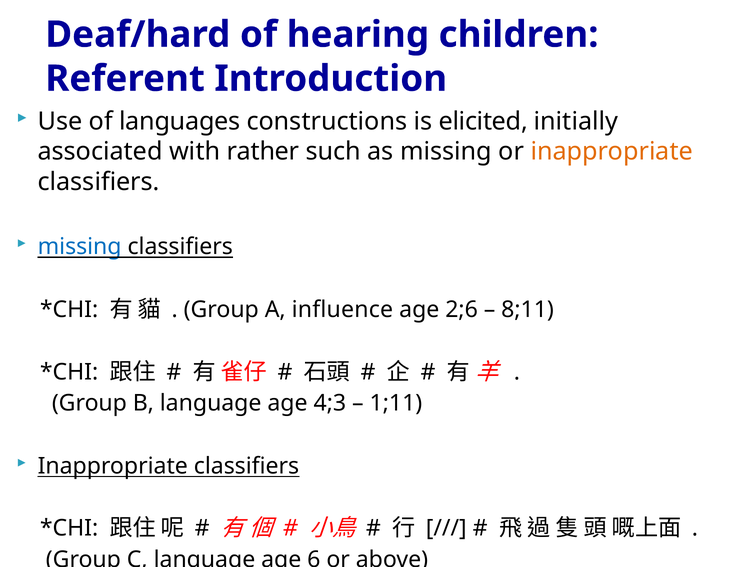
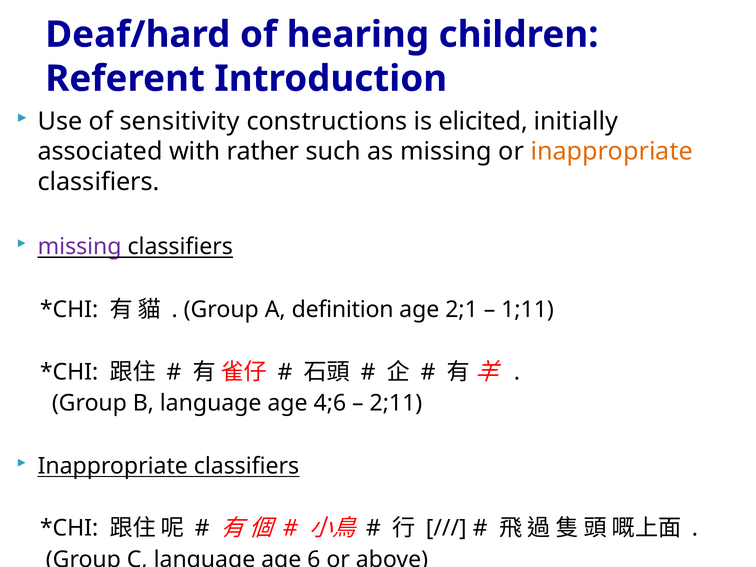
languages: languages -> sensitivity (180, 121)
missing colour: blue -> purple (80, 247)
influence: influence -> definition (343, 310)
2;6: 2;6 -> 2;1 (462, 310)
8;11: 8;11 -> 1;11 (528, 310)
4;3: 4;3 -> 4;6 (330, 403)
1;11: 1;11 -> 2;11 (396, 403)
